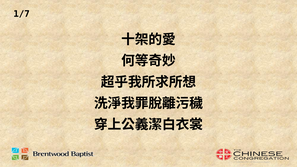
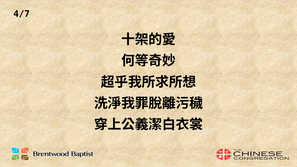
1/7: 1/7 -> 4/7 (22, 14)
